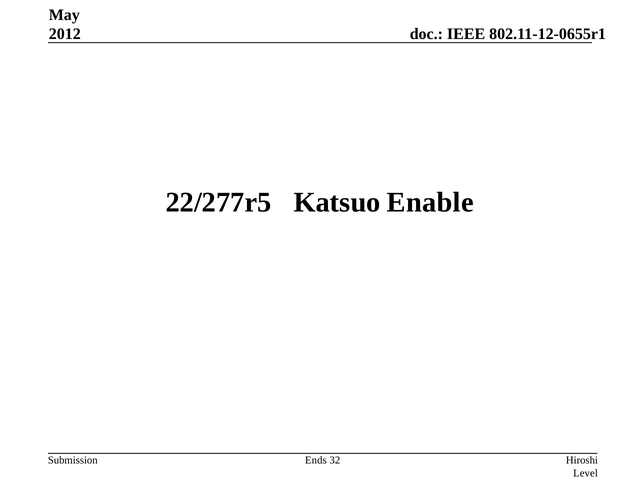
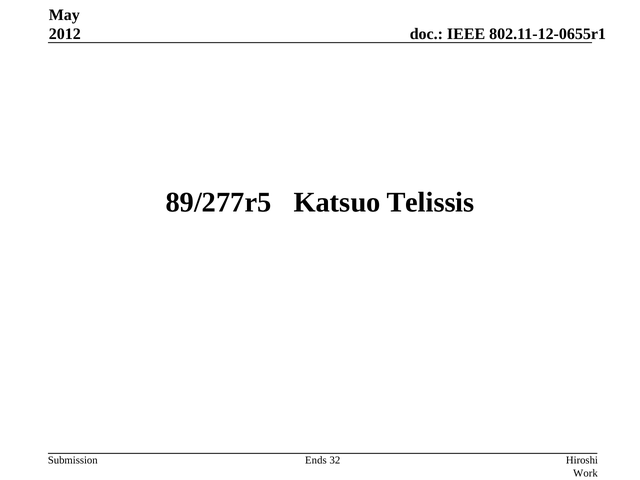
22/277r5: 22/277r5 -> 89/277r5 (219, 203)
Enable: Enable -> Telissis (430, 203)
Level: Level -> Work (586, 473)
